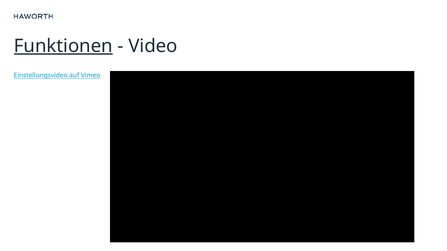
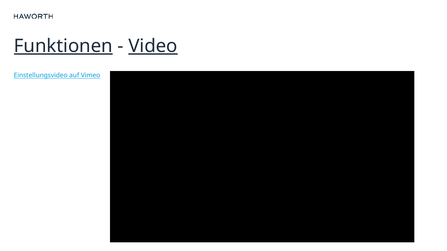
Video underline: none -> present (153, 46)
